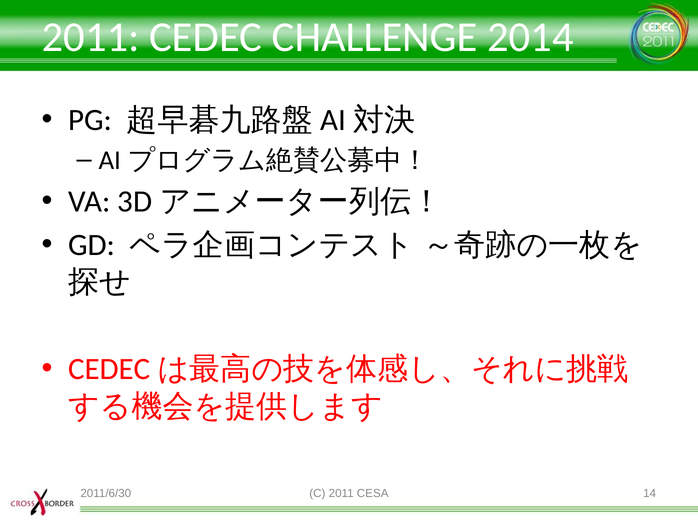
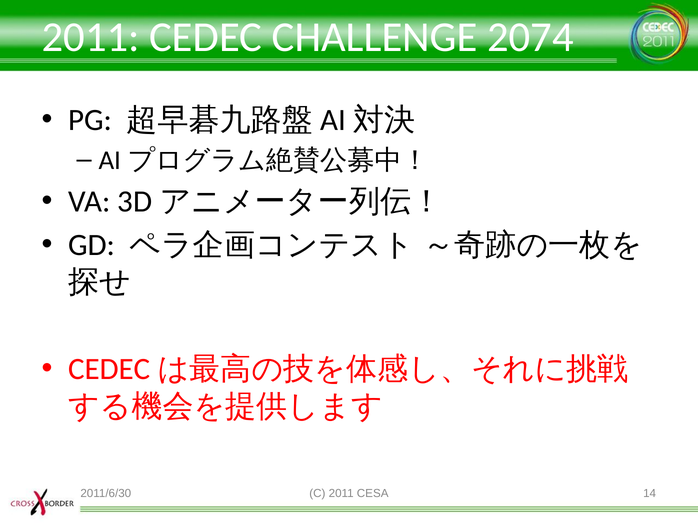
2014: 2014 -> 2074 (530, 37)
